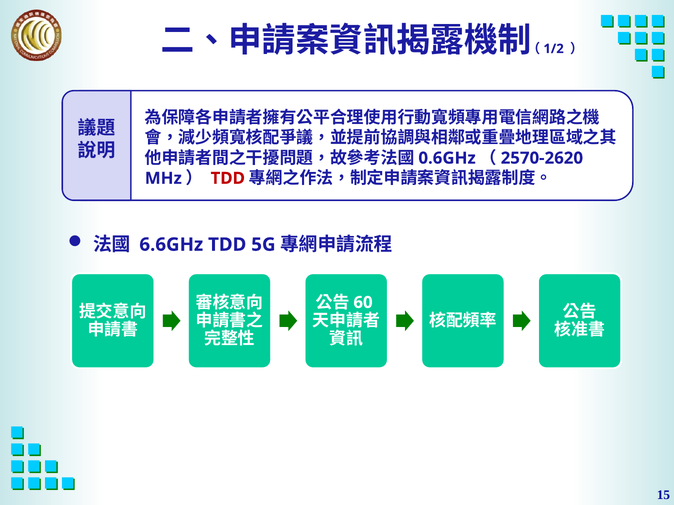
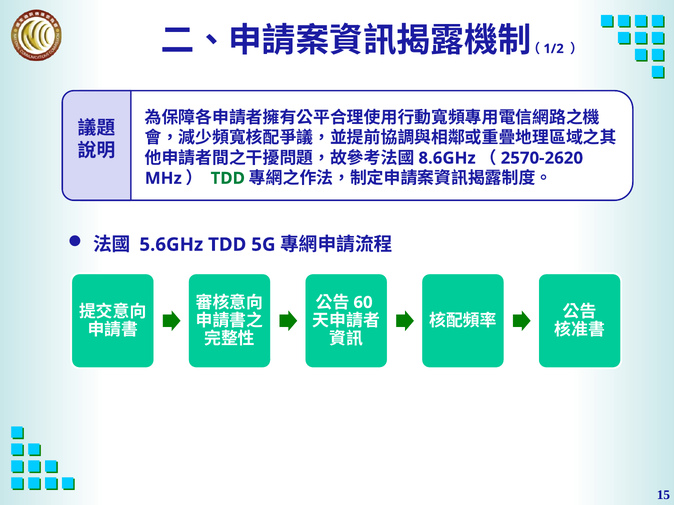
0.6GHz: 0.6GHz -> 8.6GHz (447, 158)
TDD colour: red -> green (228, 178)
6.6GHz: 6.6GHz -> 5.6GHz (171, 245)
